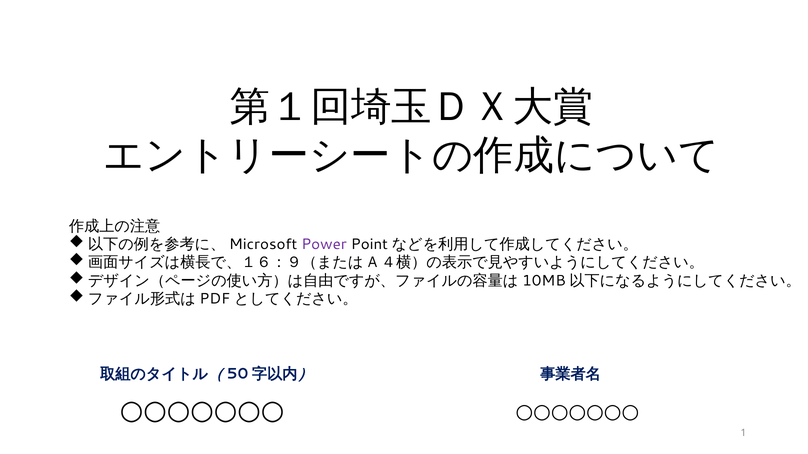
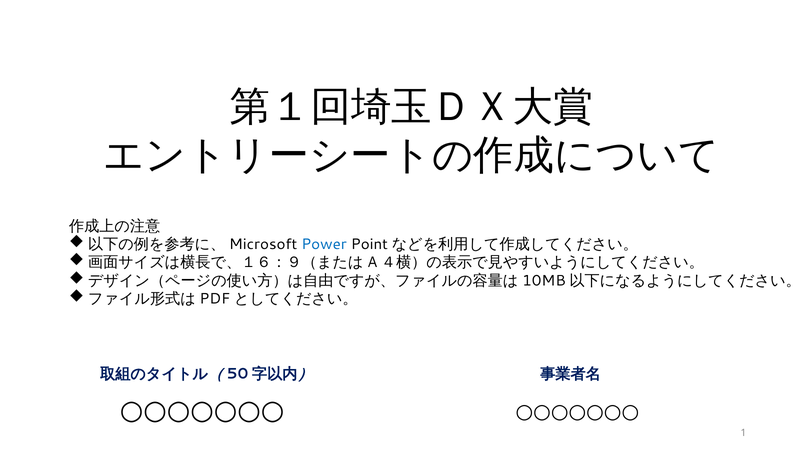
Power colour: purple -> blue (324, 244)
